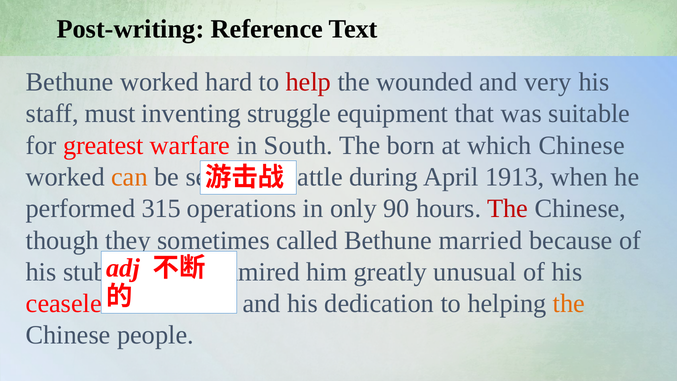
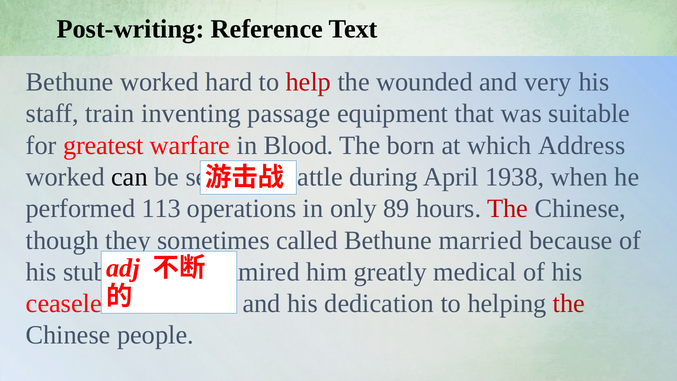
must: must -> train (110, 114)
struggle: struggle -> passage (289, 114)
South: South -> Blood (299, 145)
which Chinese: Chinese -> Address (582, 145)
can colour: orange -> black (130, 177)
1913: 1913 -> 1938 (515, 177)
315: 315 -> 113 (161, 209)
90: 90 -> 89 (397, 209)
unusual: unusual -> medical (475, 272)
the colour: orange -> red (569, 303)
